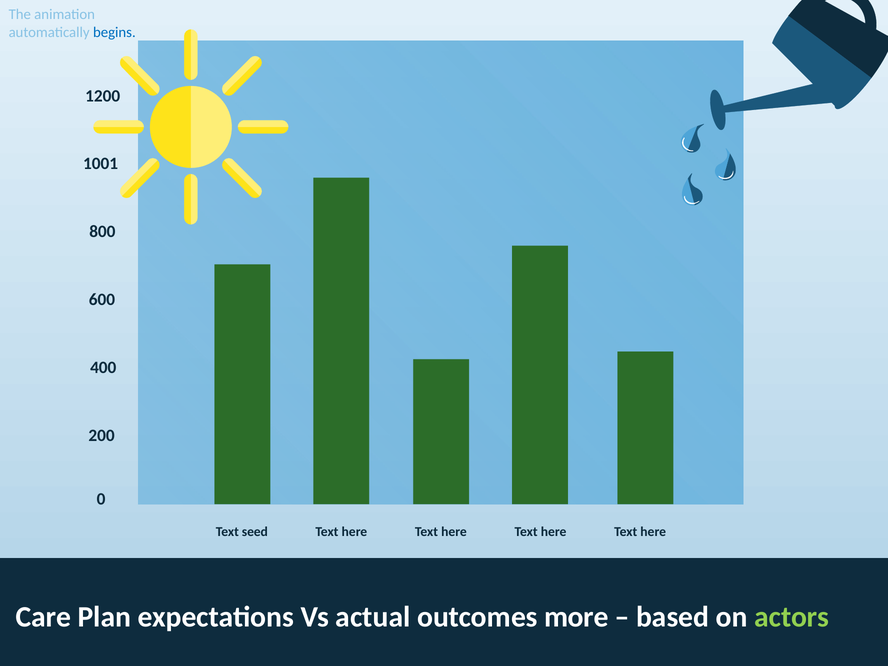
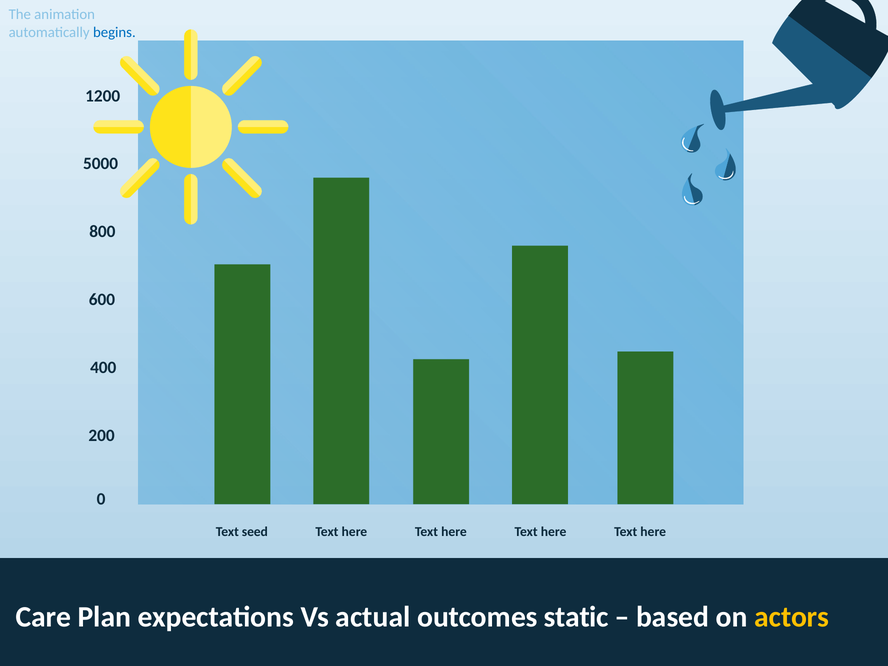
1001: 1001 -> 5000 (101, 164)
more: more -> static (576, 617)
actors colour: light green -> yellow (792, 617)
